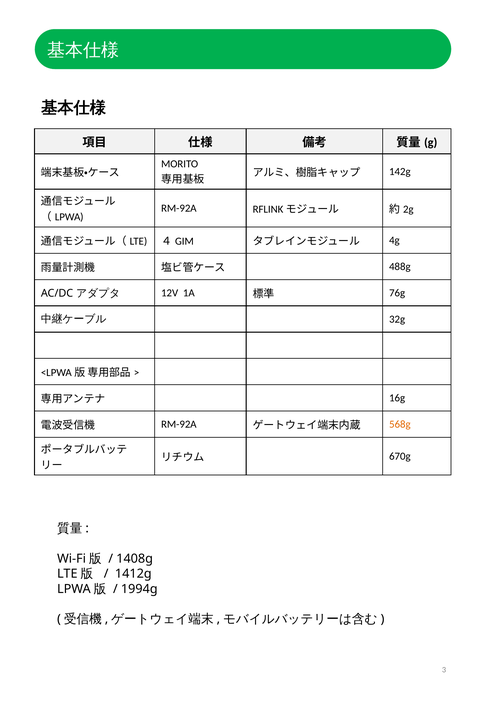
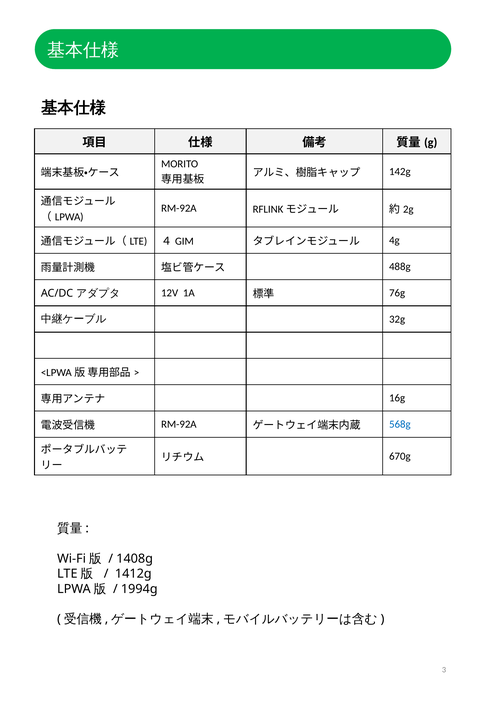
568g colour: orange -> blue (400, 424)
